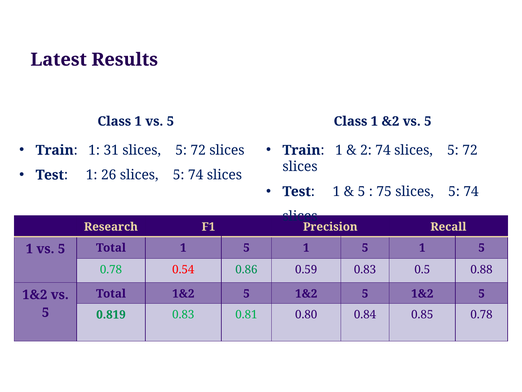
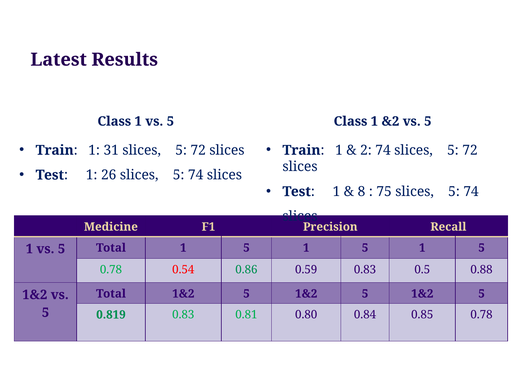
5: 5 -> 8 (362, 191)
Research: Research -> Medicine (111, 227)
